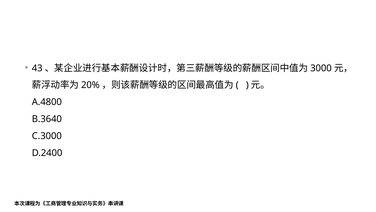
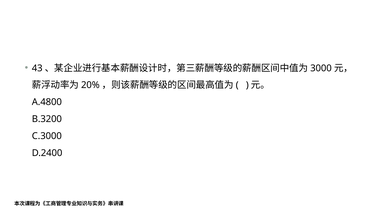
B.3640: B.3640 -> B.3200 (47, 119)
